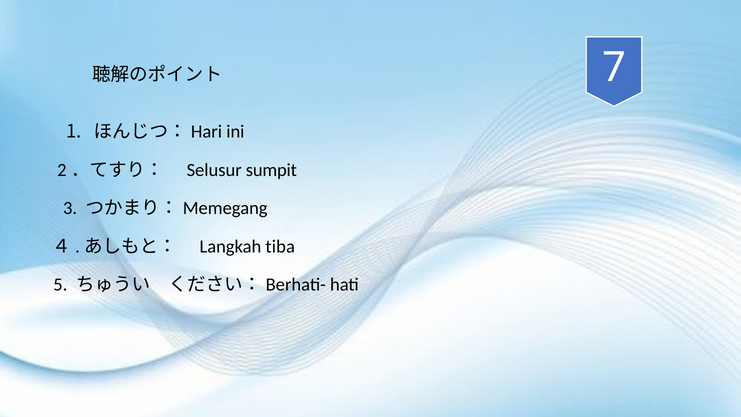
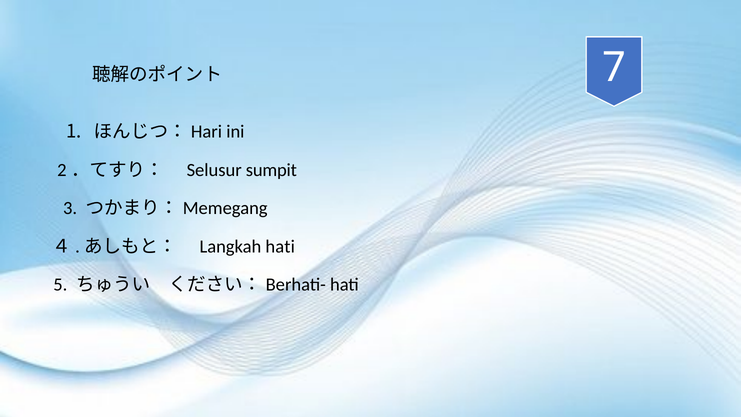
Langkah tiba: tiba -> hati (280, 246)
